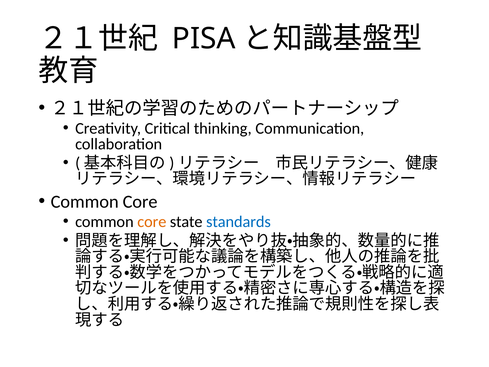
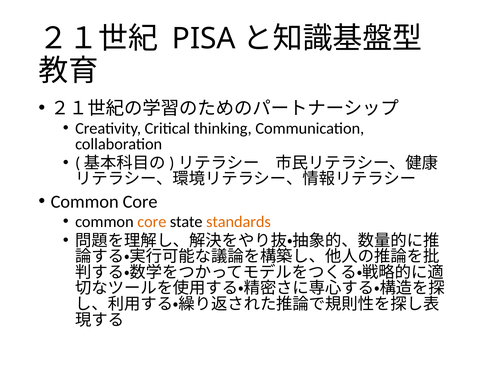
standards colour: blue -> orange (238, 222)
